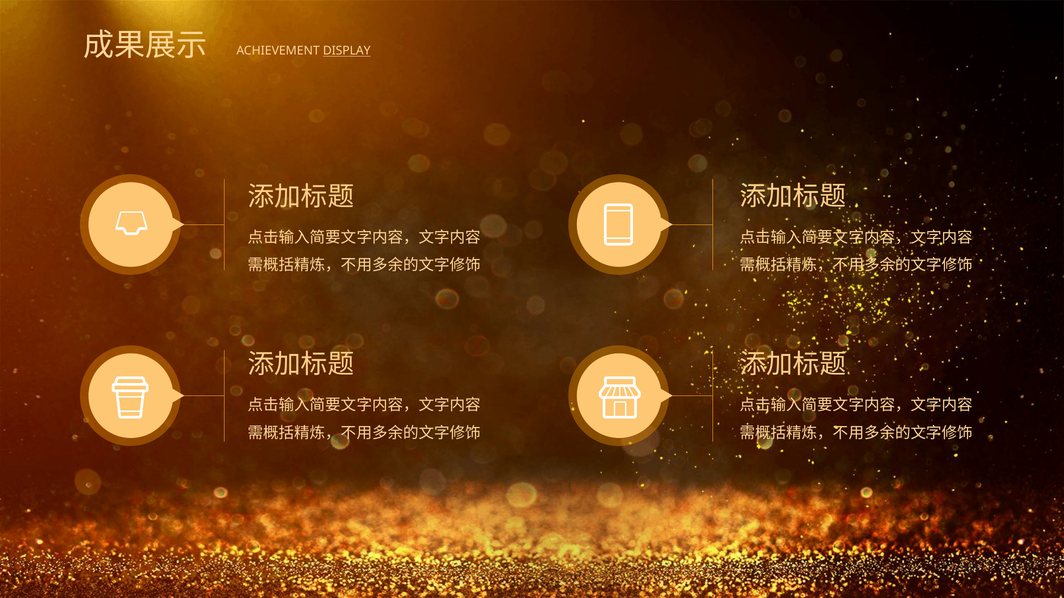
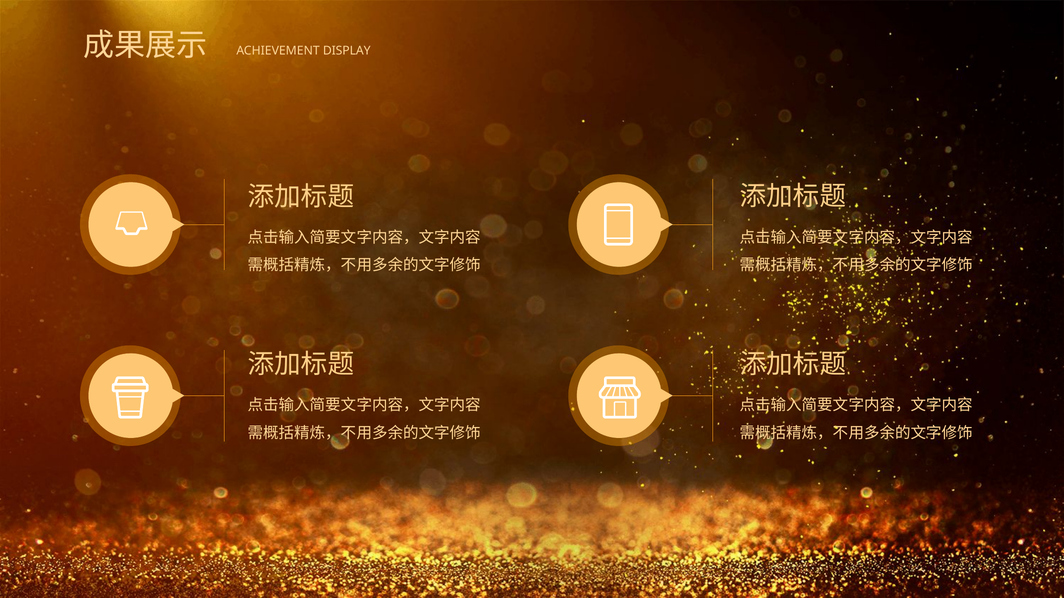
DISPLAY underline: present -> none (347, 51)
